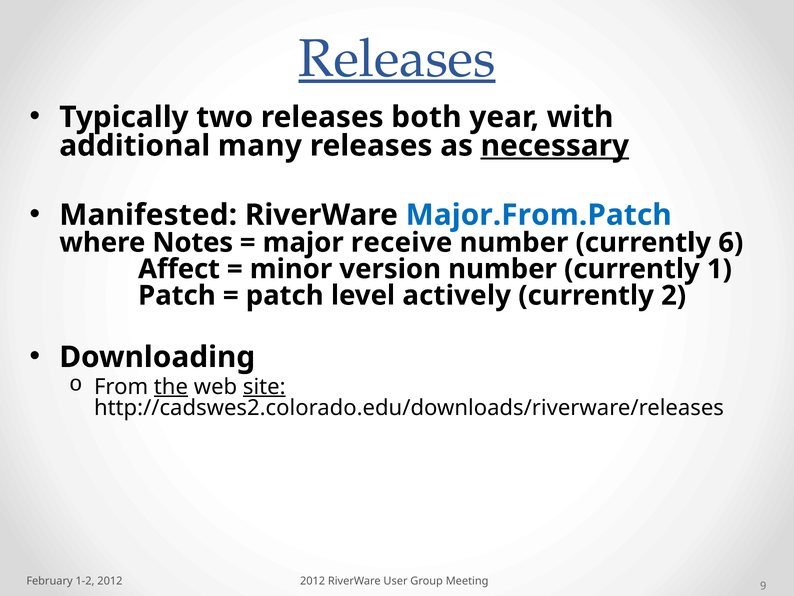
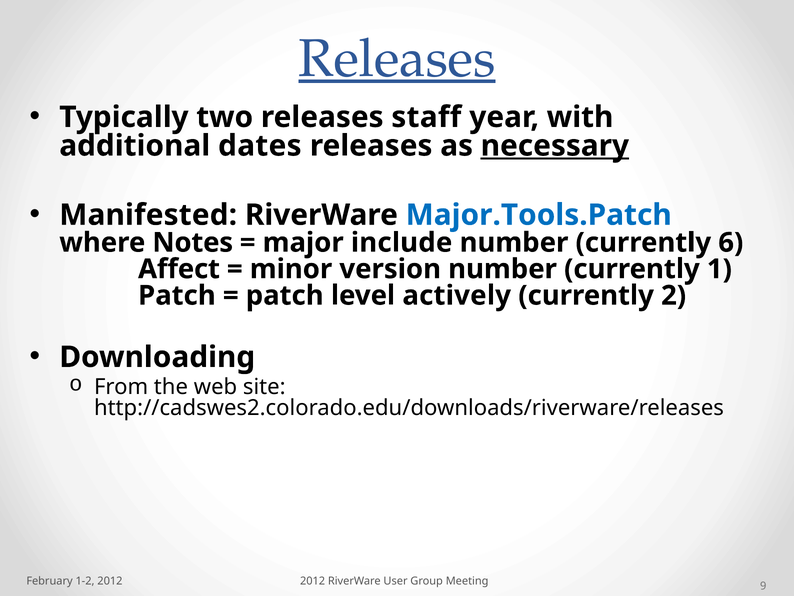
both: both -> staff (426, 117)
many: many -> dates (260, 146)
Major.From.Patch: Major.From.Patch -> Major.Tools.Patch (539, 215)
receive: receive -> include (402, 242)
the underline: present -> none (171, 386)
site underline: present -> none (264, 386)
